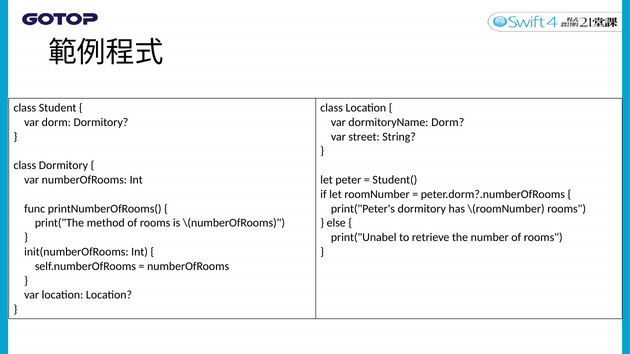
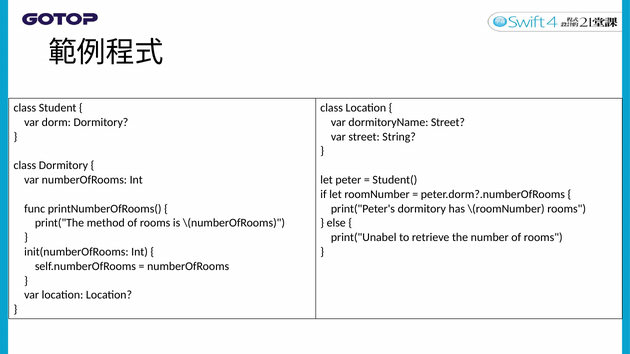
dormitoryName Dorm: Dorm -> Street (448, 122)
